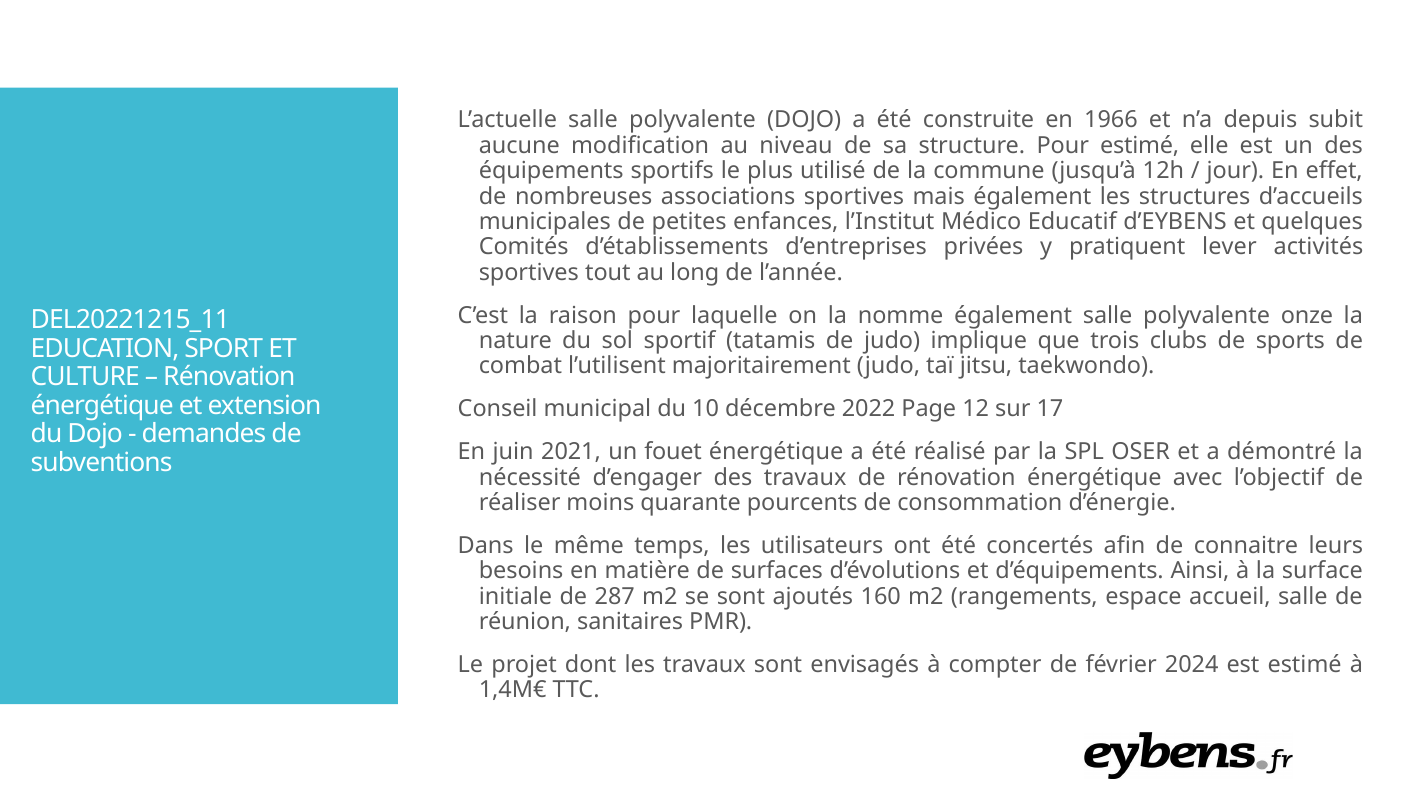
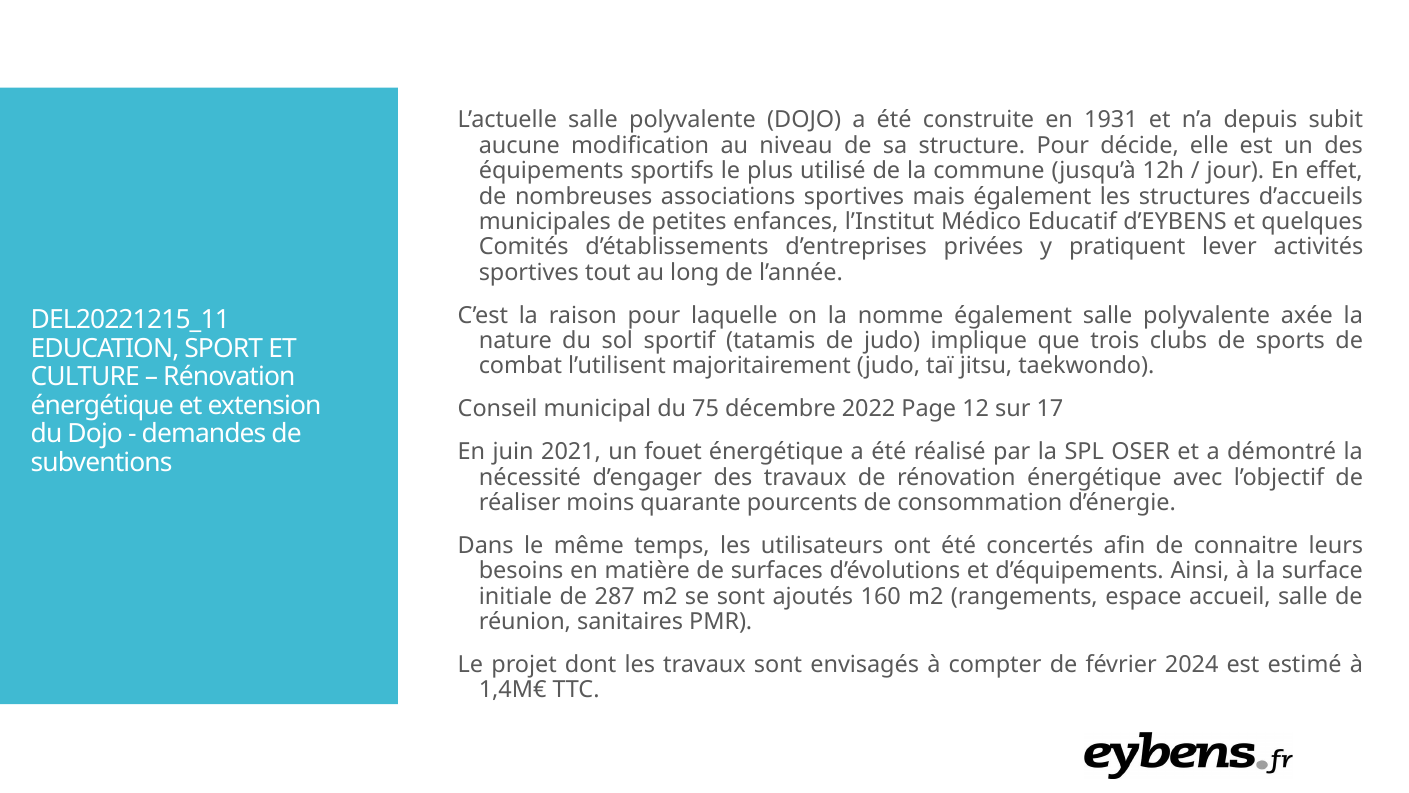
1966: 1966 -> 1931 (1111, 120)
Pour estimé: estimé -> décide (1140, 145)
onze: onze -> axée (1307, 315)
10: 10 -> 75 (706, 409)
